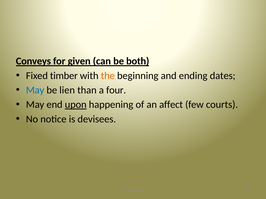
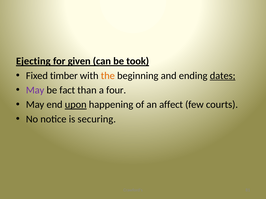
Conveys: Conveys -> Ejecting (33, 61)
both: both -> took (138, 61)
dates underline: none -> present (223, 76)
May colour: blue -> purple (35, 90)
lien: lien -> fact (67, 90)
devisees: devisees -> securing (97, 119)
